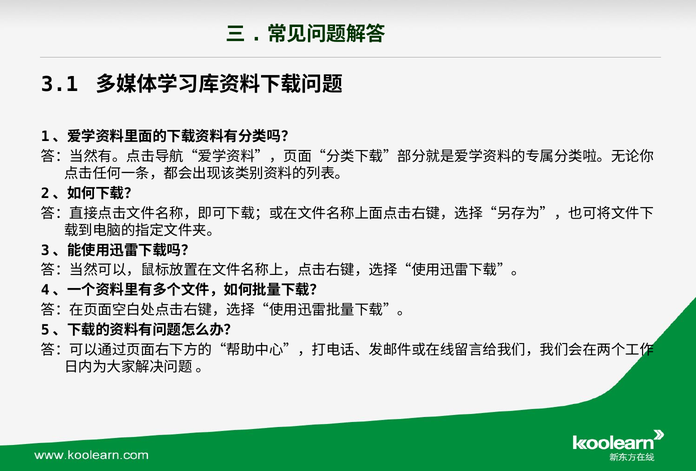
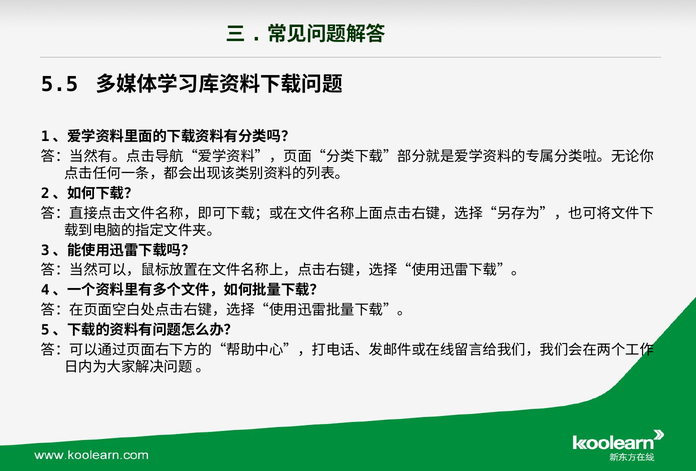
3.1: 3.1 -> 5.5 (60, 84)
